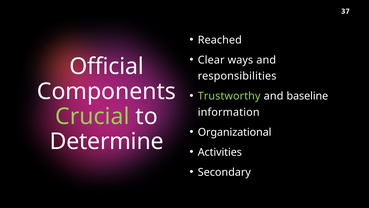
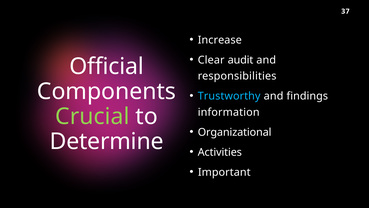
Reached: Reached -> Increase (220, 40)
ways: ways -> audit (241, 60)
Trustworthy colour: light green -> light blue (229, 96)
baseline: baseline -> findings (307, 96)
Secondary: Secondary -> Important (224, 172)
